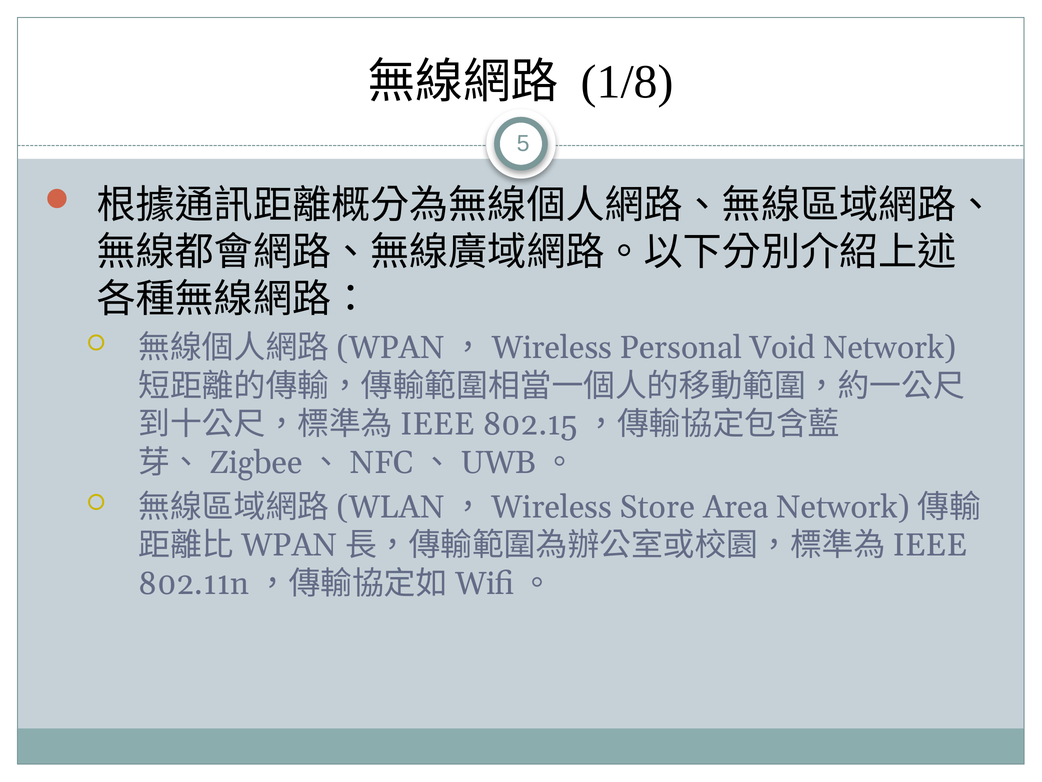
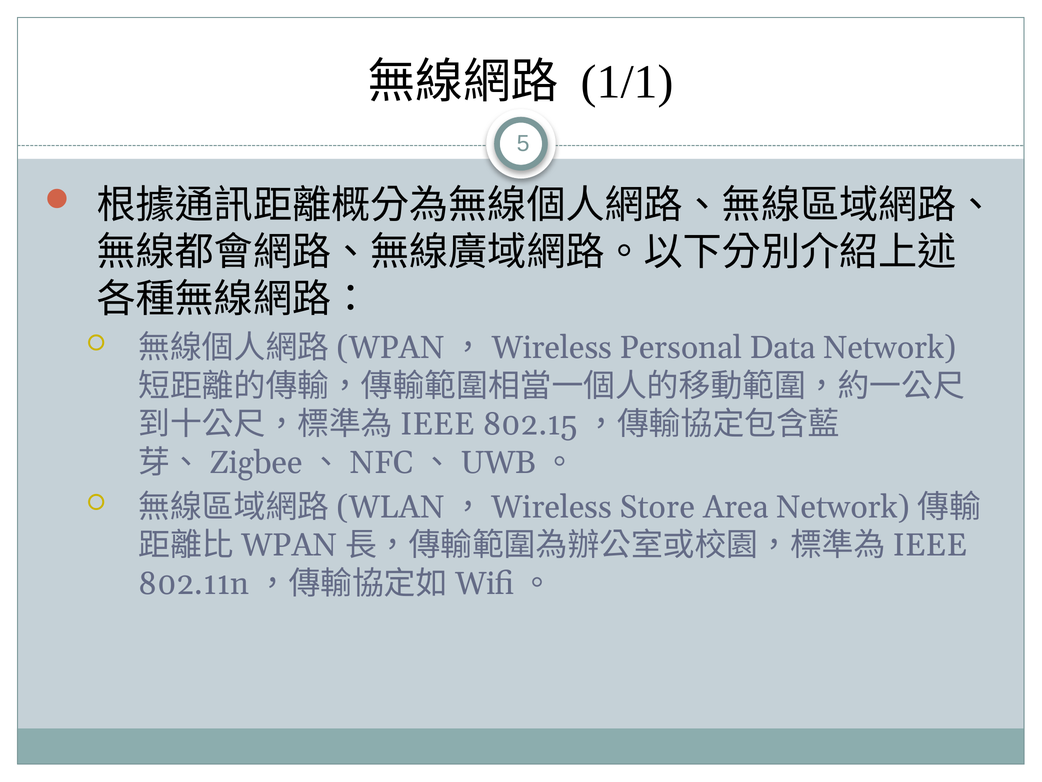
1/8: 1/8 -> 1/1 (627, 82)
Void: Void -> Data (783, 348)
